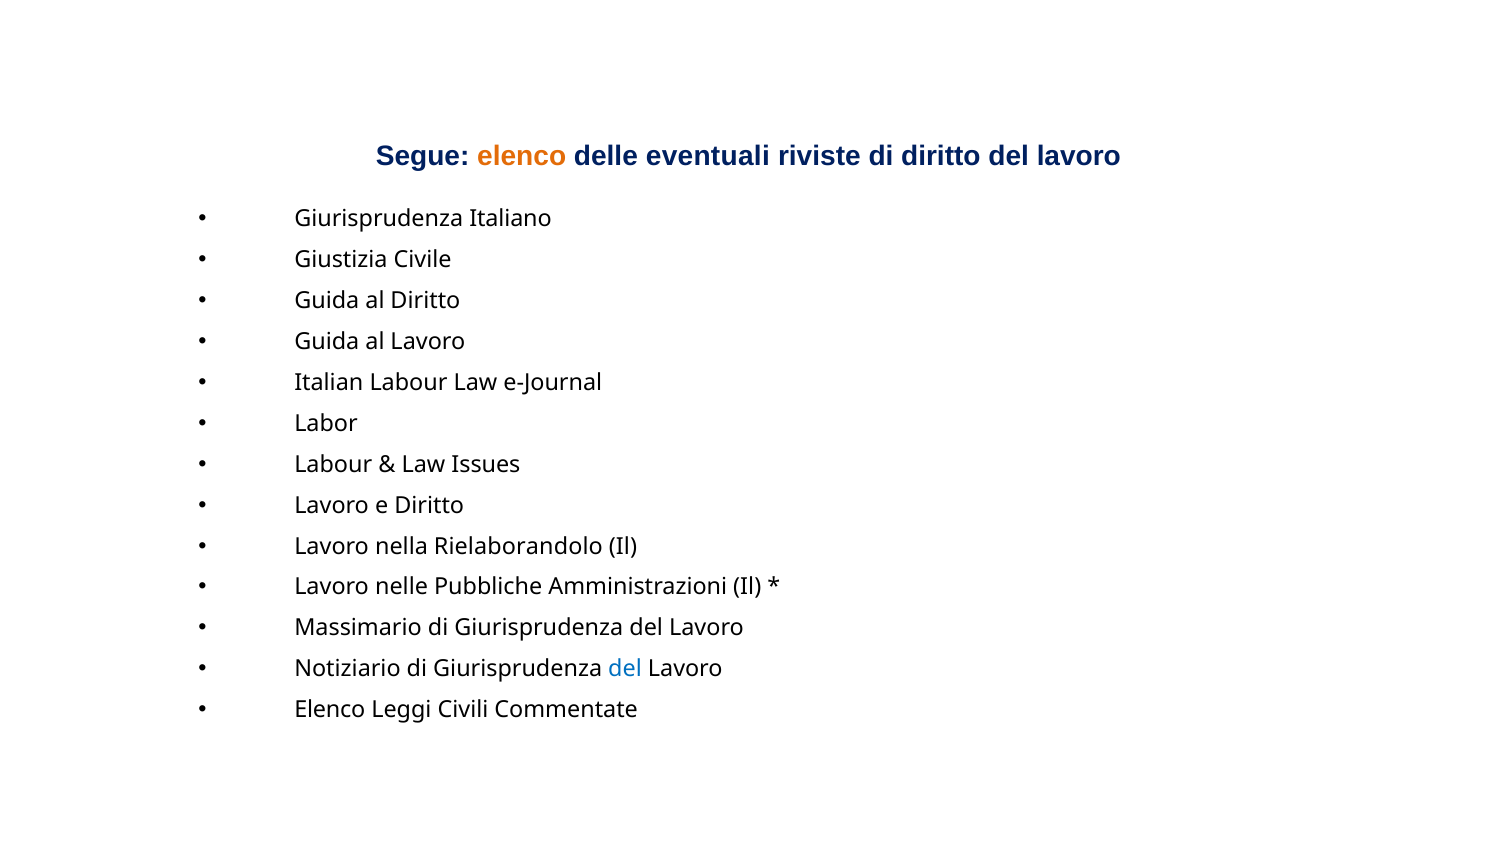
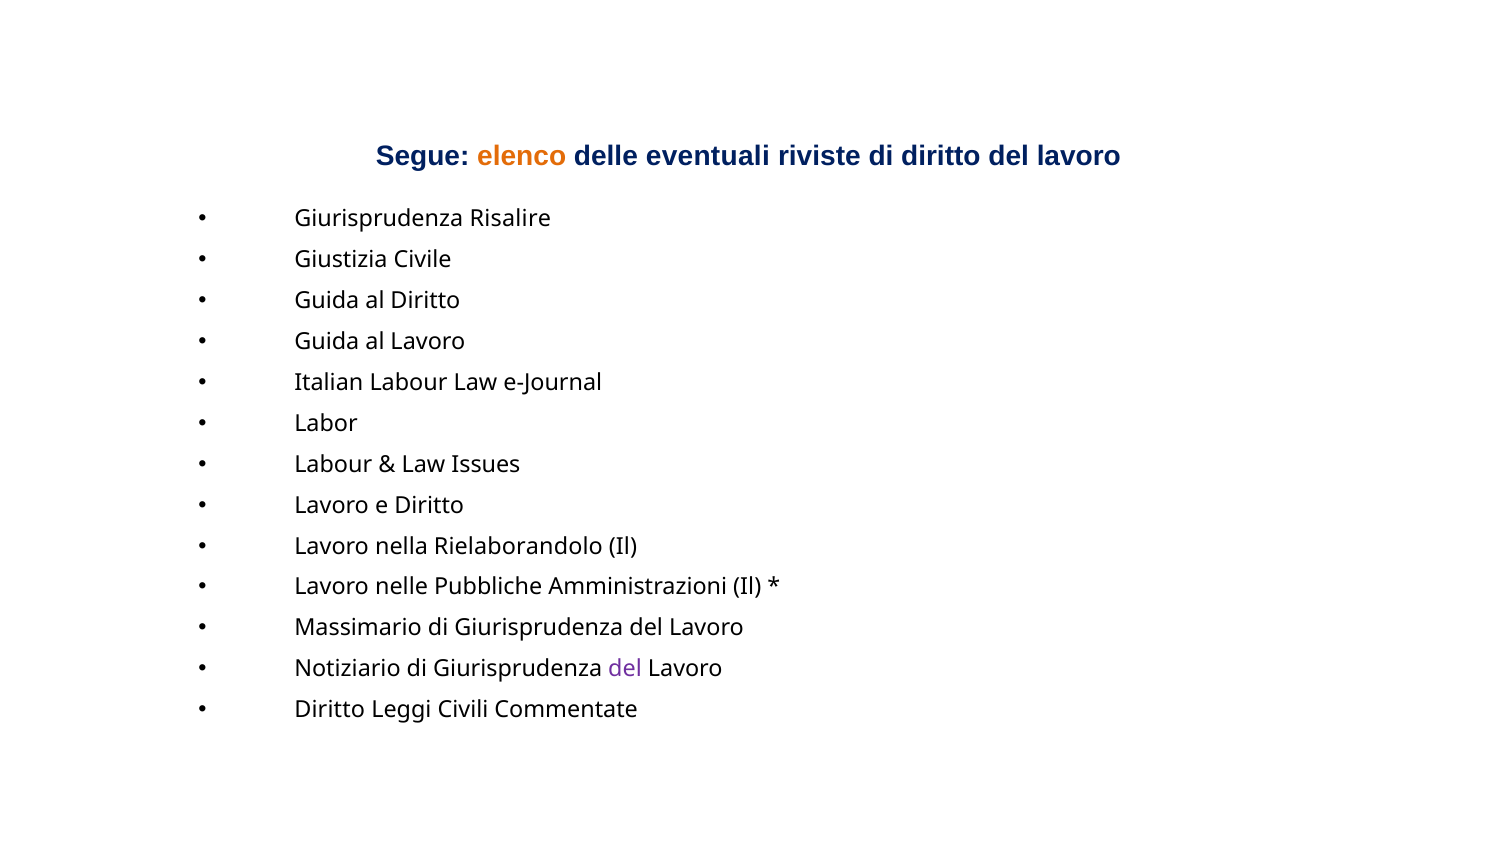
Italiano: Italiano -> Risalire (510, 219)
del colour: blue -> purple (625, 669)
Elenco: Elenco -> Diritto (330, 710)
